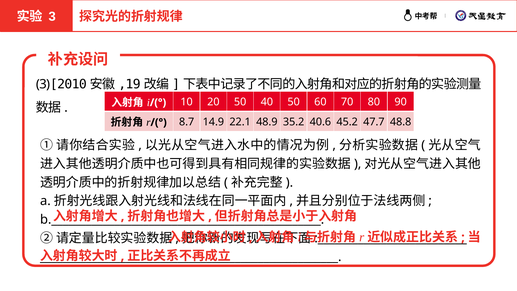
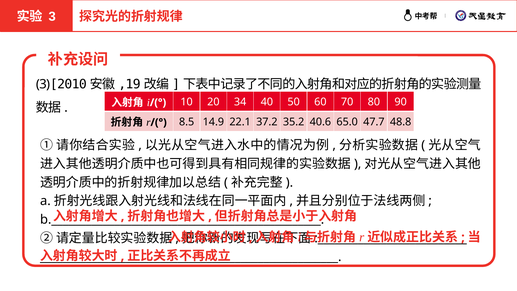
20 50: 50 -> 34 (240, 102)
8.7: 8.7 -> 8.5 (187, 122)
48.9: 48.9 -> 37.2 (267, 122)
45.2: 45.2 -> 65.0 (347, 122)
